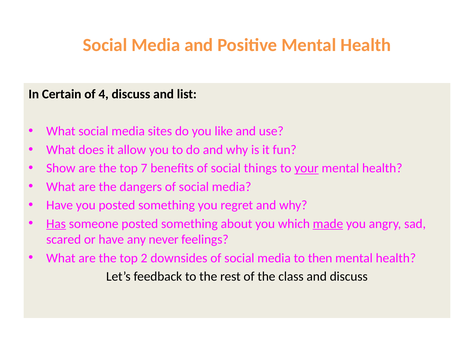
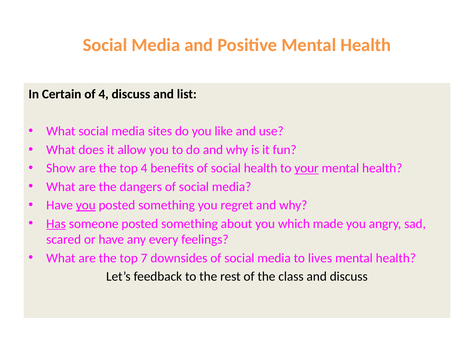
top 7: 7 -> 4 (144, 168)
social things: things -> health (261, 168)
you underline: none -> present (86, 205)
made underline: present -> none (328, 223)
never: never -> every (164, 239)
2: 2 -> 7 (144, 258)
then: then -> lives (320, 258)
